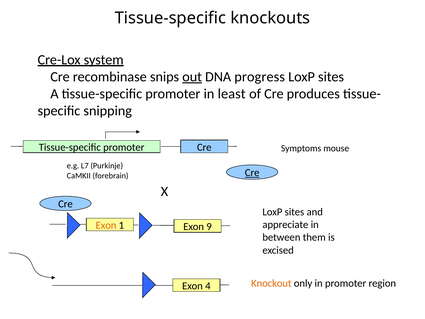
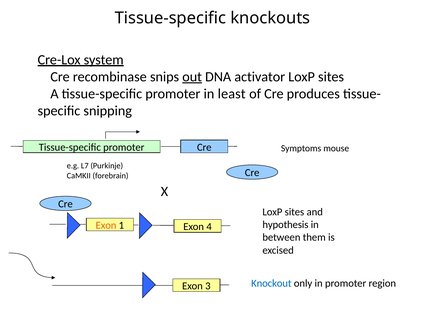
progress: progress -> activator (260, 77)
Cre underline: present -> none (252, 173)
appreciate: appreciate -> hypothesis (285, 224)
9: 9 -> 4 (209, 227)
Knockout colour: orange -> blue (271, 283)
4: 4 -> 3 (208, 286)
